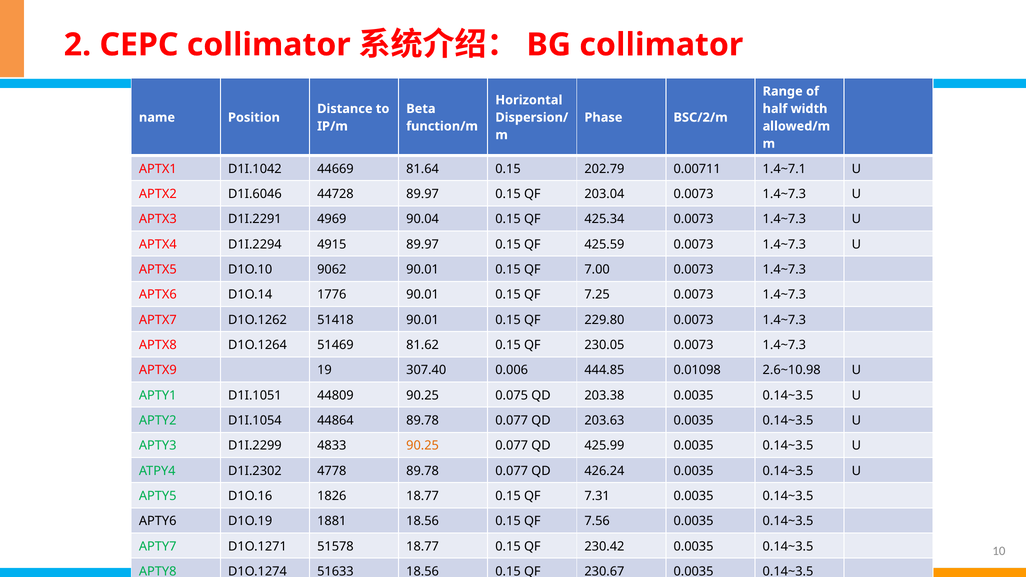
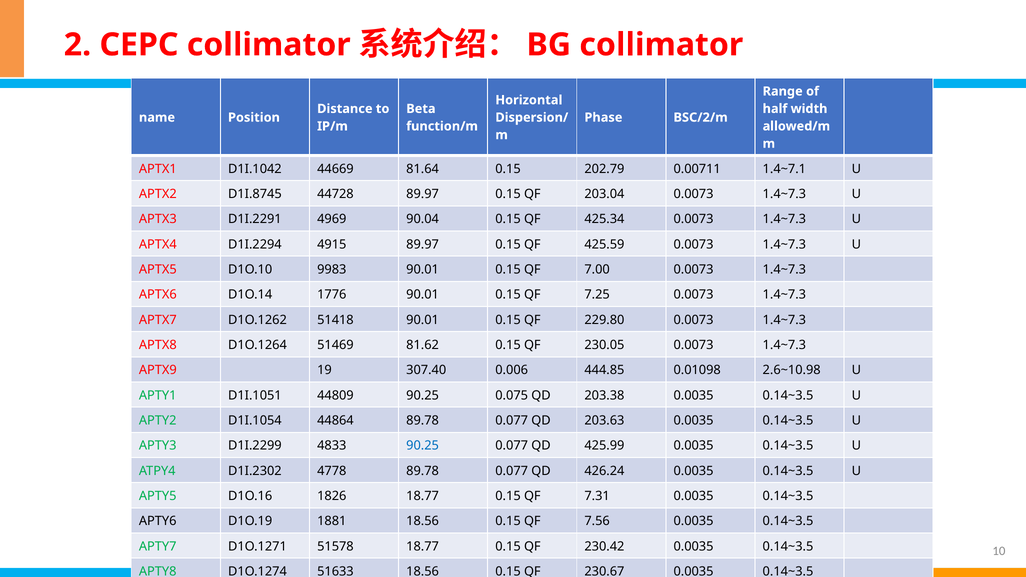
D1I.6046: D1I.6046 -> D1I.8745 (255, 194)
9062: 9062 -> 9983 (332, 270)
90.25 colour: orange -> blue (423, 446)
